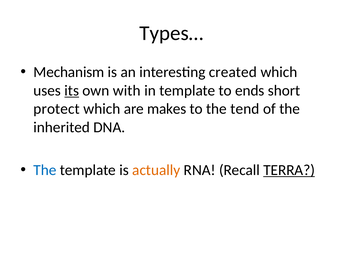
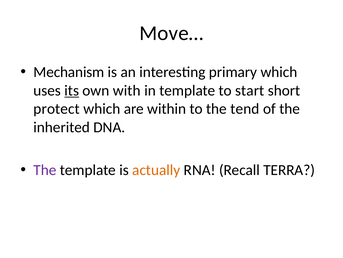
Types…: Types… -> Move… (171, 33)
created: created -> primary (233, 72)
ends: ends -> start (250, 90)
makes: makes -> within (167, 109)
The colour: blue -> purple (45, 170)
TERRA underline: present -> none (289, 170)
